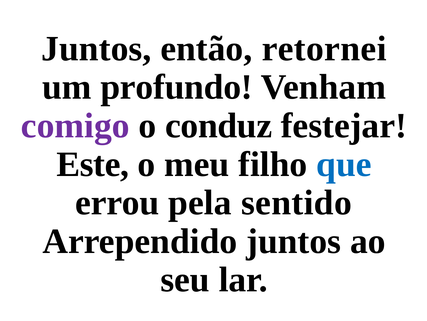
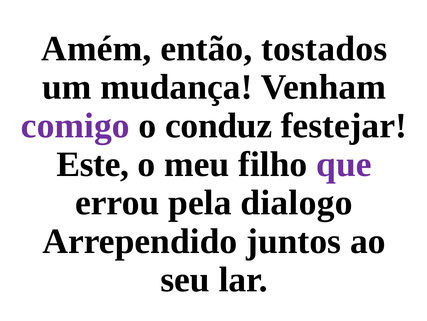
Juntos: Juntos -> Amém (96, 49)
retornei: retornei -> tostados (324, 49)
profundo: profundo -> mudança (176, 87)
que colour: blue -> purple (344, 164)
sentido: sentido -> dialogo (297, 202)
